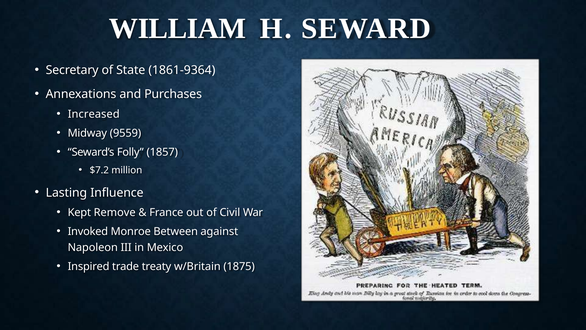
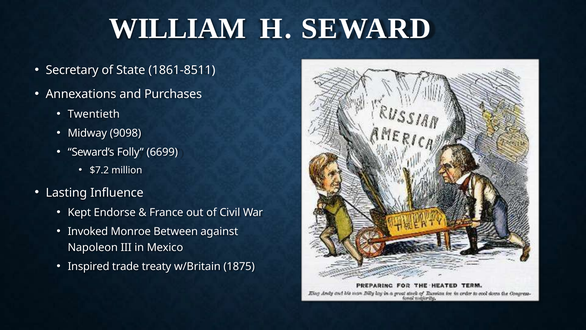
1861-9364: 1861-9364 -> 1861-8511 (182, 70)
Increased: Increased -> Twentieth (94, 114)
9559: 9559 -> 9098 (125, 133)
1857: 1857 -> 6699 (162, 152)
Remove: Remove -> Endorse (115, 212)
